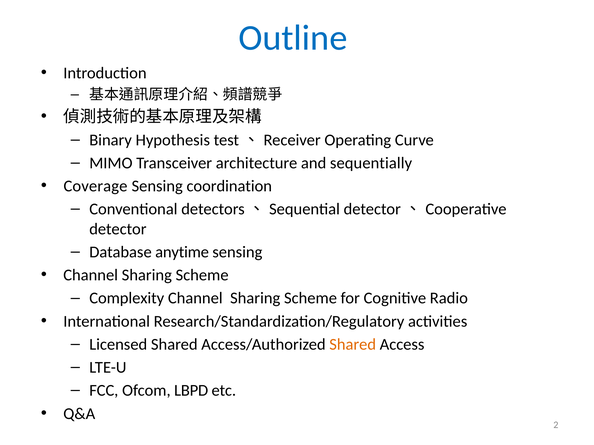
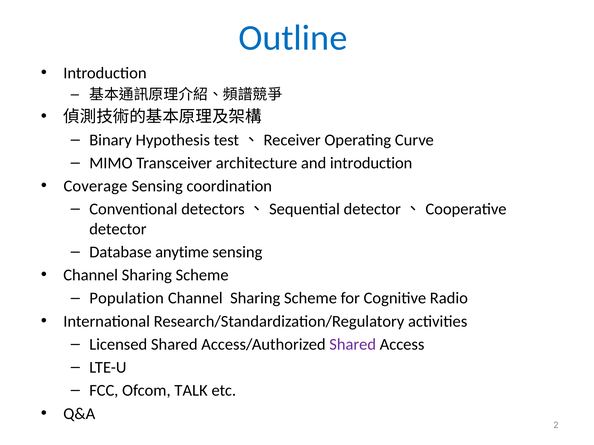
and sequentially: sequentially -> introduction (371, 163)
Complexity: Complexity -> Population (127, 298)
Shared colour: orange -> purple (353, 345)
LBPD: LBPD -> TALK (191, 391)
